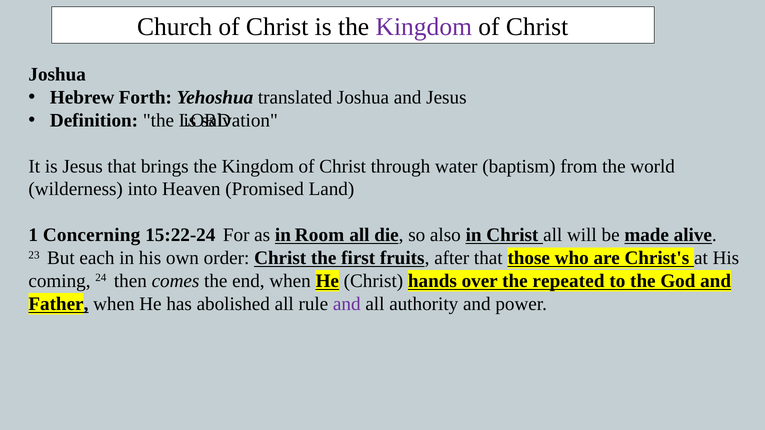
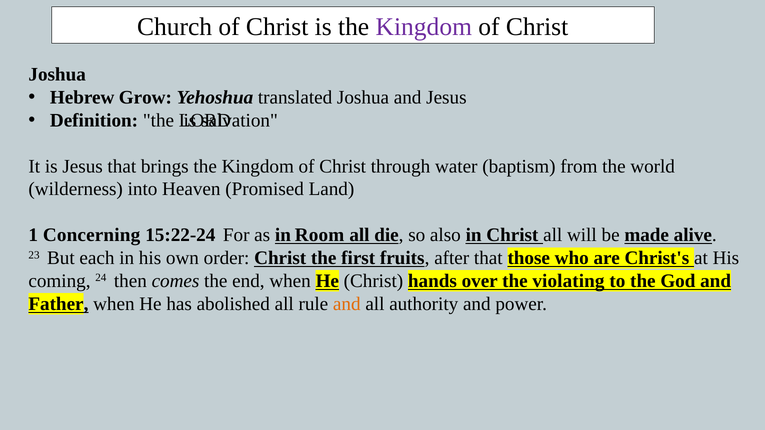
Forth: Forth -> Grow (145, 98)
repeated: repeated -> violating (568, 281)
and colour: purple -> orange (347, 304)
